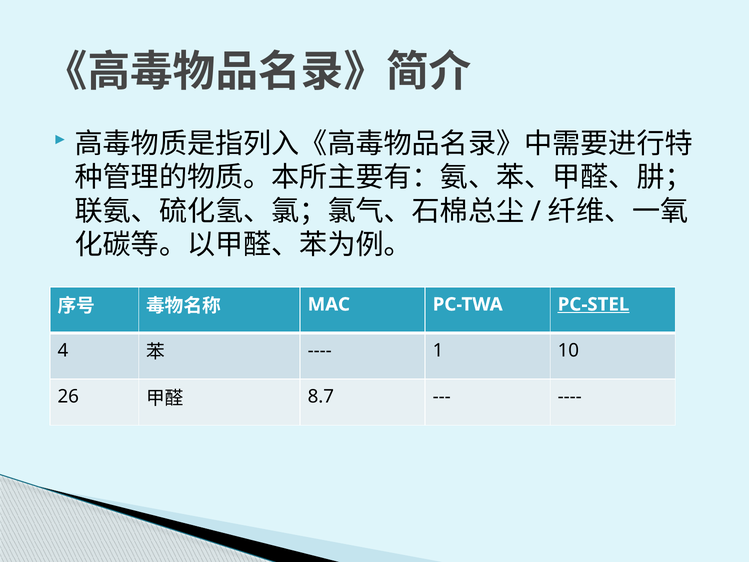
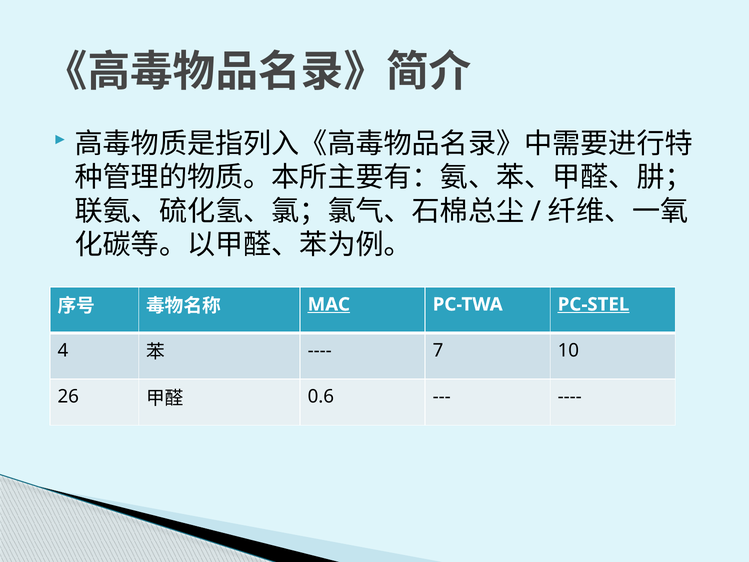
MAC underline: none -> present (329, 304)
1: 1 -> 7 (438, 350)
8.7: 8.7 -> 0.6 (321, 396)
